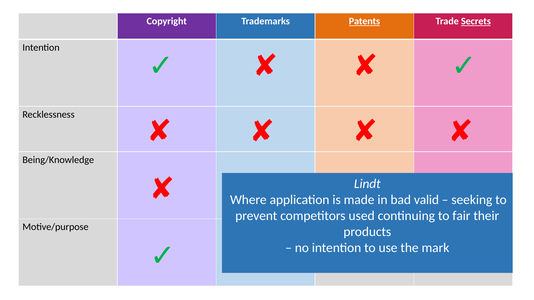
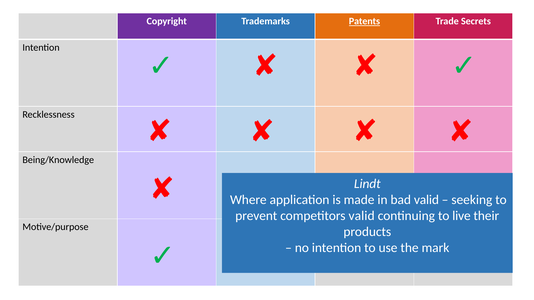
Secrets underline: present -> none (476, 21)
competitors used: used -> valid (362, 216)
fair: fair -> live (461, 216)
